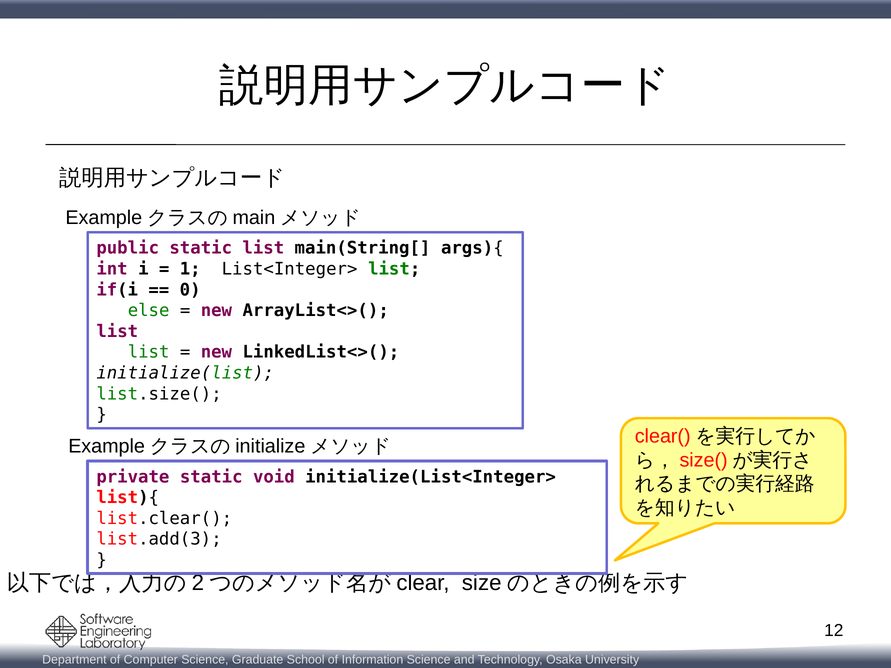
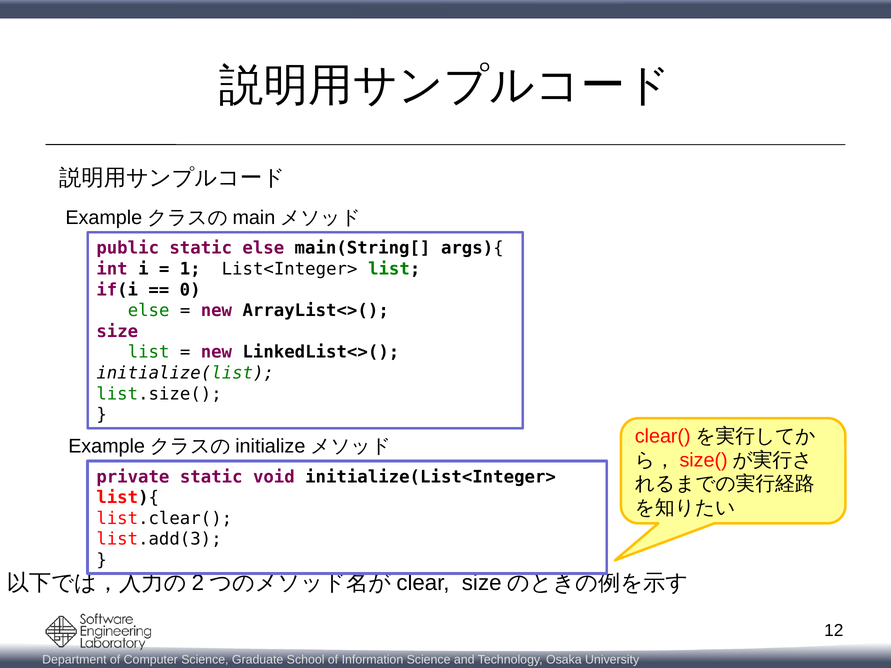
static list: list -> else (263, 248)
list: list -> size (117, 332)
